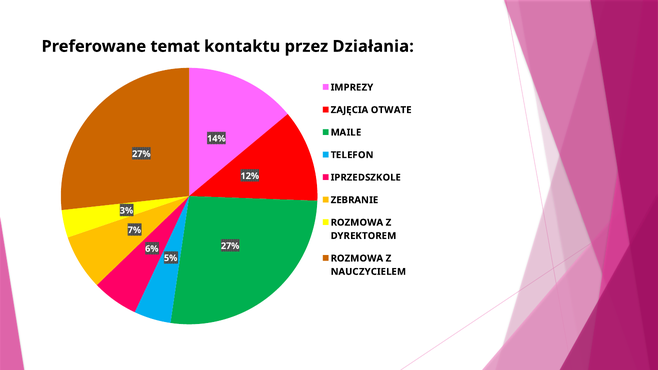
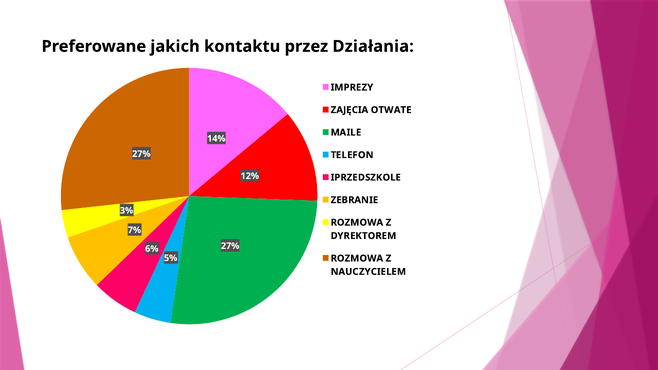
temat: temat -> jakich (175, 46)
